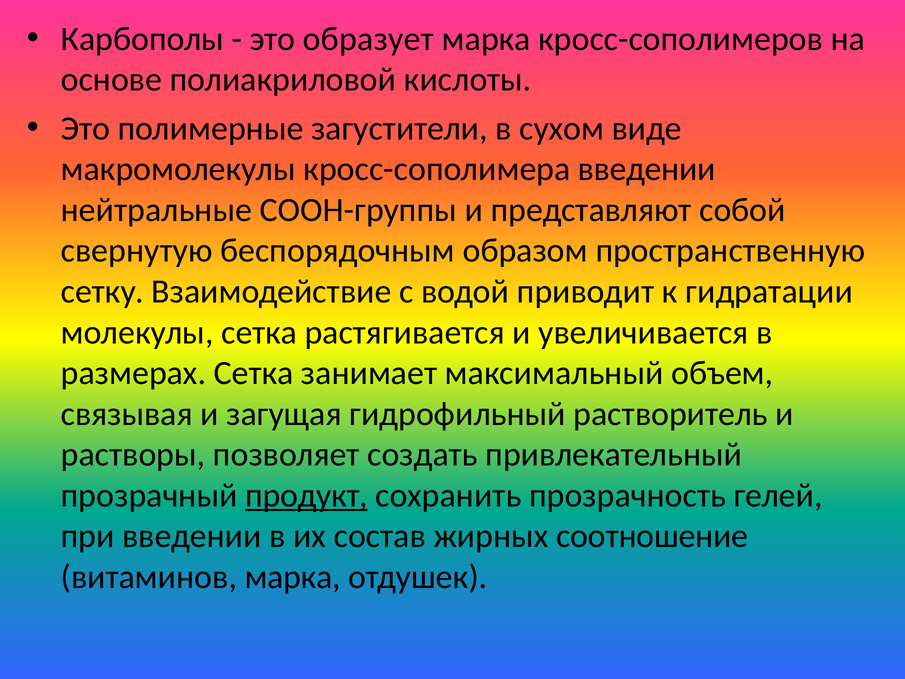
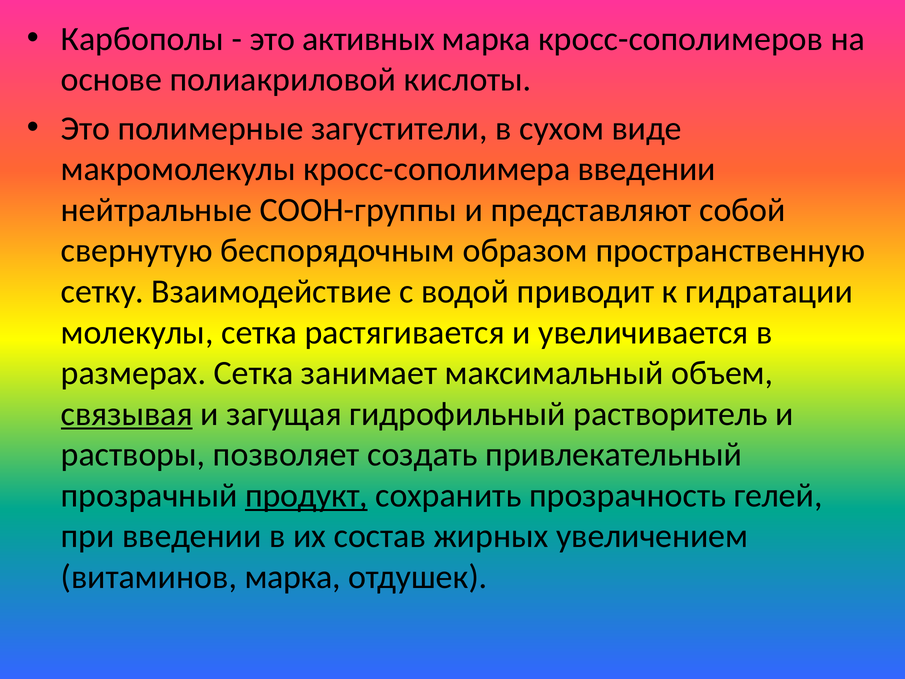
образует: образует -> активных (369, 39)
связывая underline: none -> present (127, 414)
соотношение: соотношение -> увеличением (652, 536)
